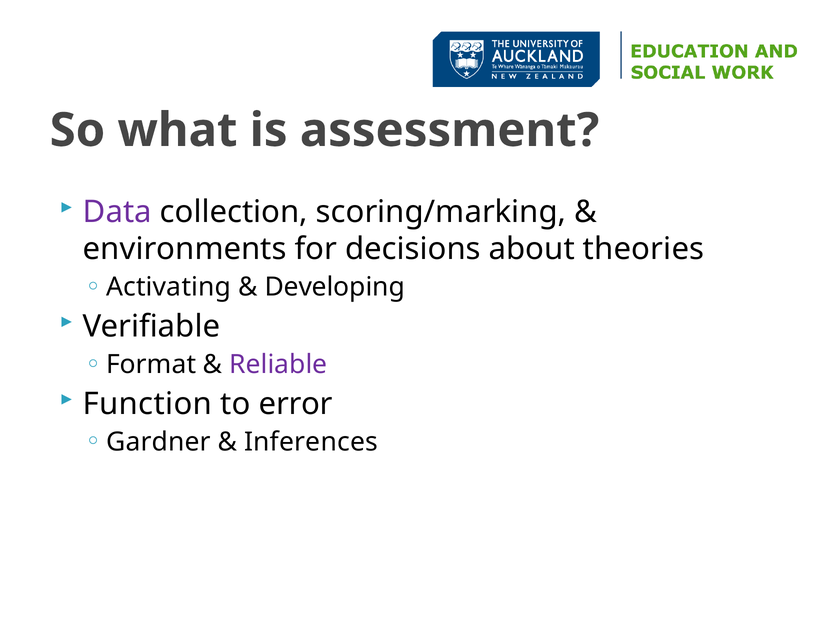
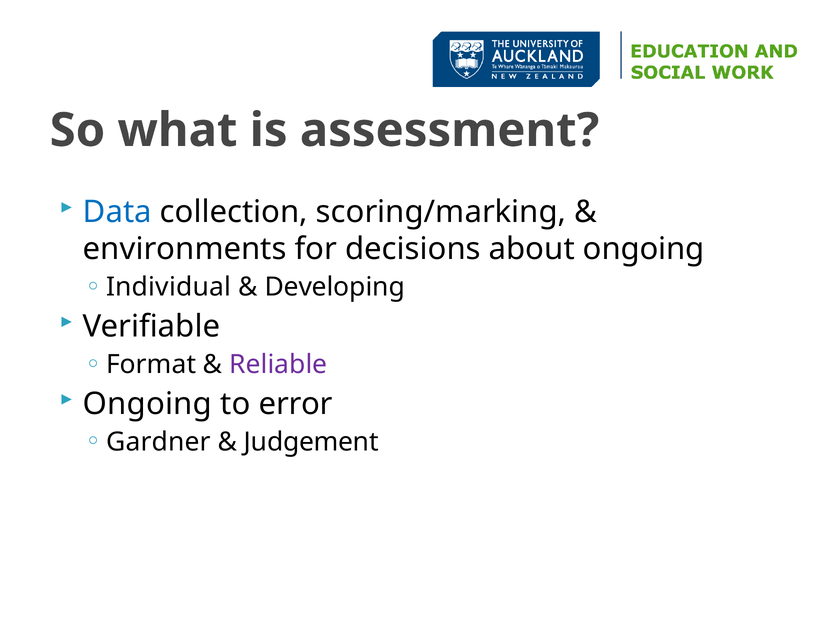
Data colour: purple -> blue (117, 212)
about theories: theories -> ongoing (644, 249)
Activating: Activating -> Individual (169, 287)
Function: Function -> Ongoing (147, 404)
Inferences: Inferences -> Judgement (311, 442)
